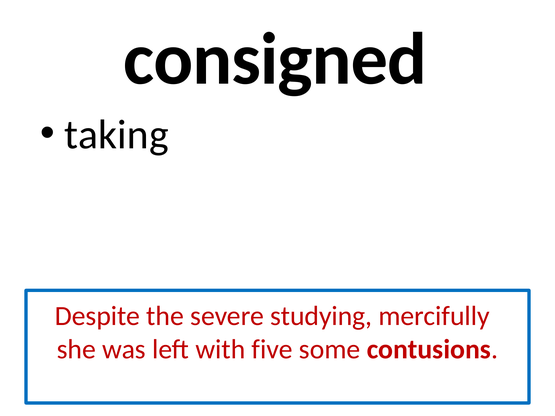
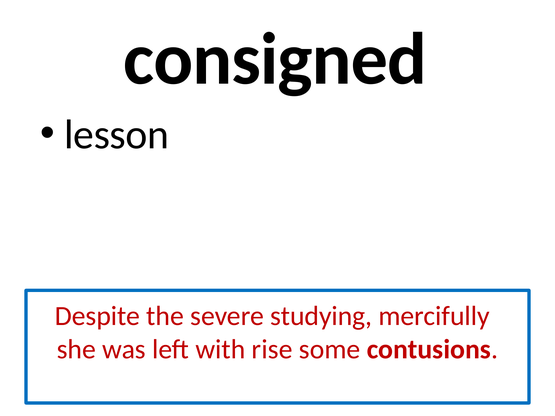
taking: taking -> lesson (117, 135)
five: five -> rise (272, 350)
